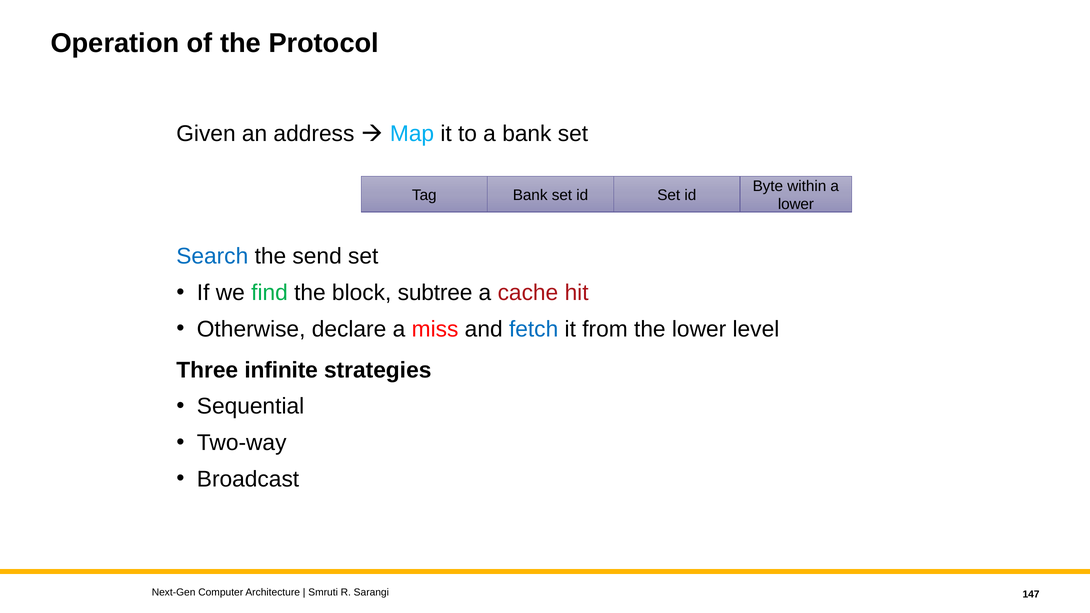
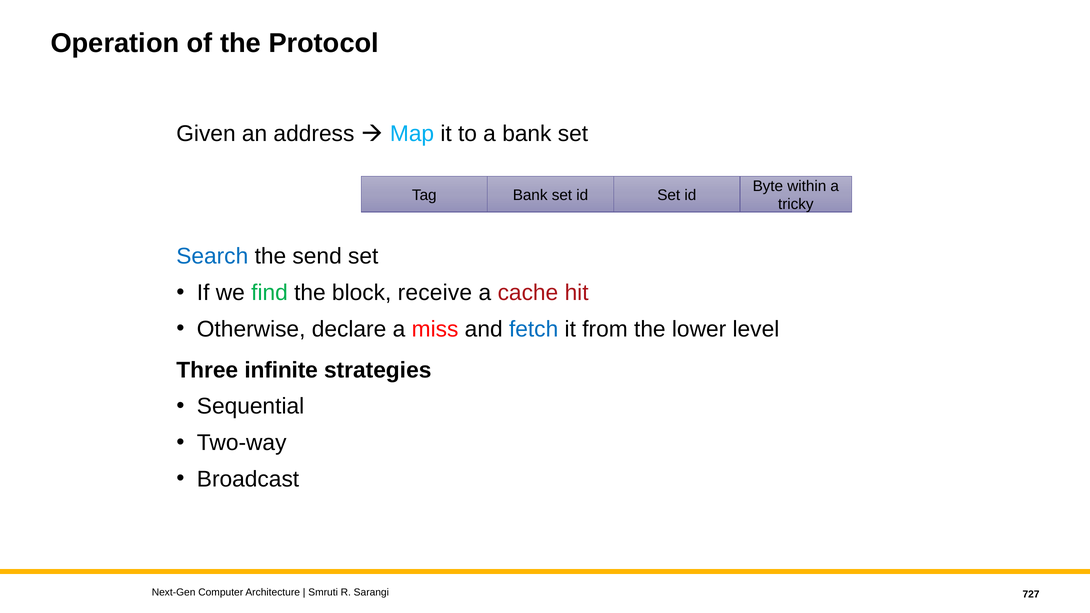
lower: lower -> tricky (796, 204)
subtree: subtree -> receive (435, 293)
147: 147 -> 727 (1031, 595)
